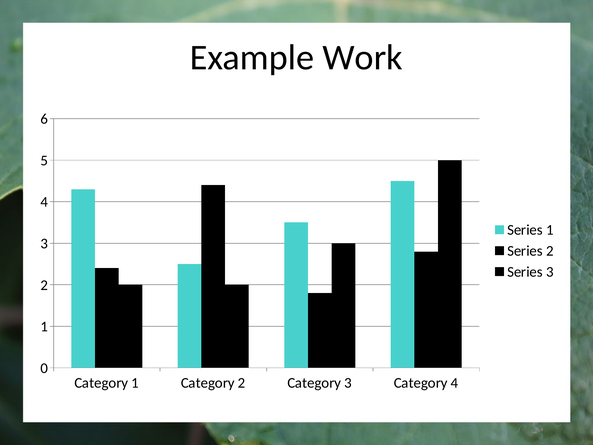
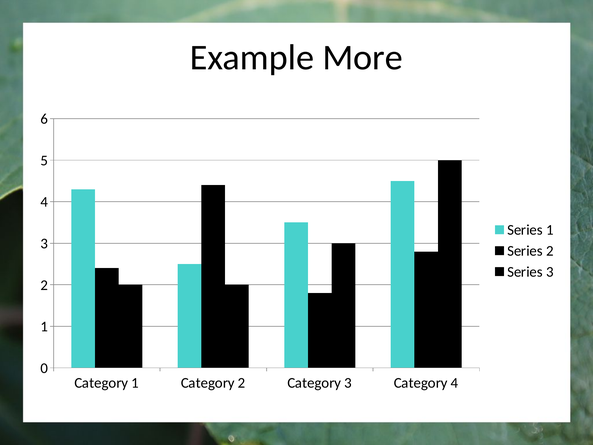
Work: Work -> More (363, 57)
